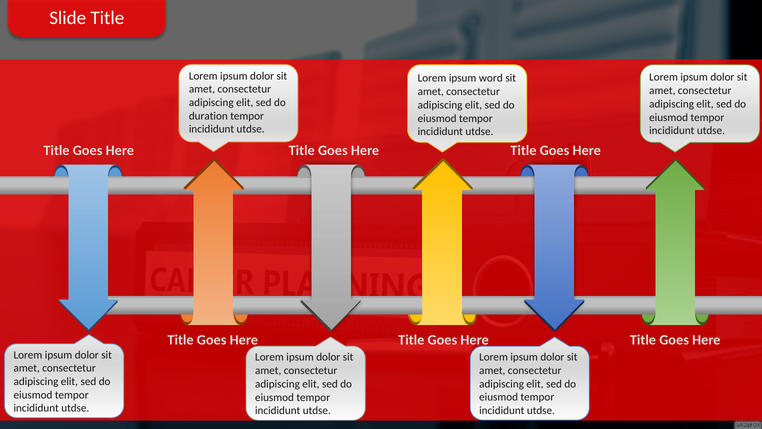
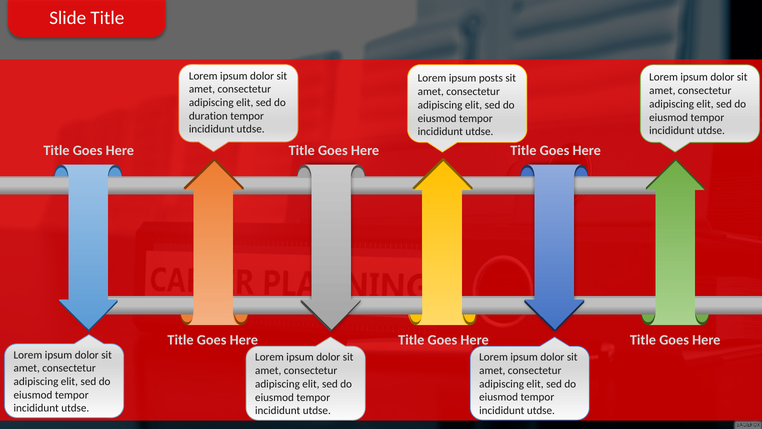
word: word -> posts (491, 78)
